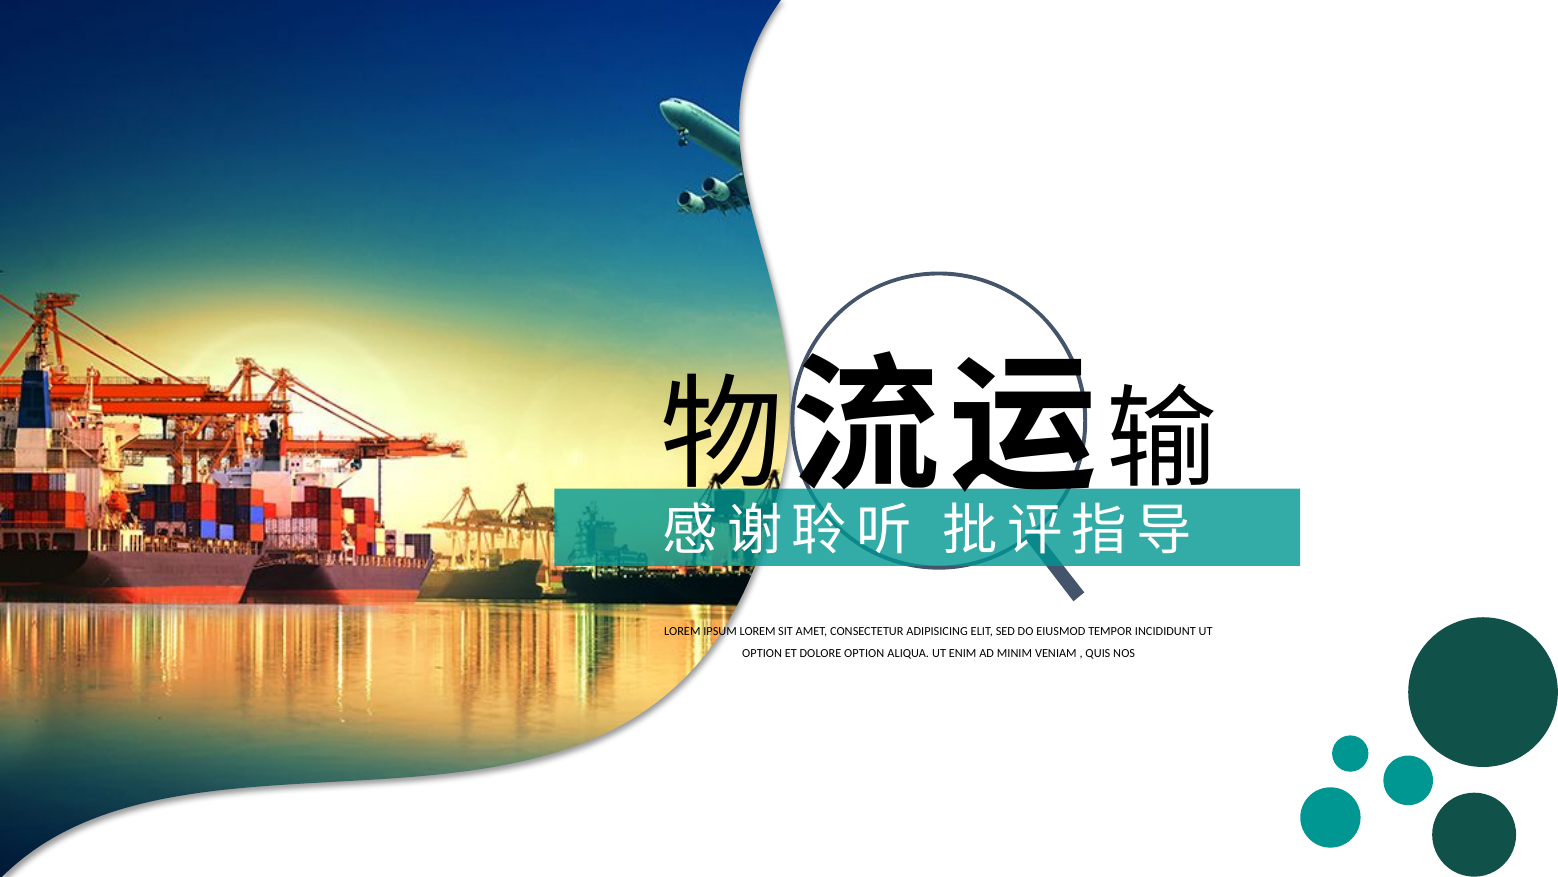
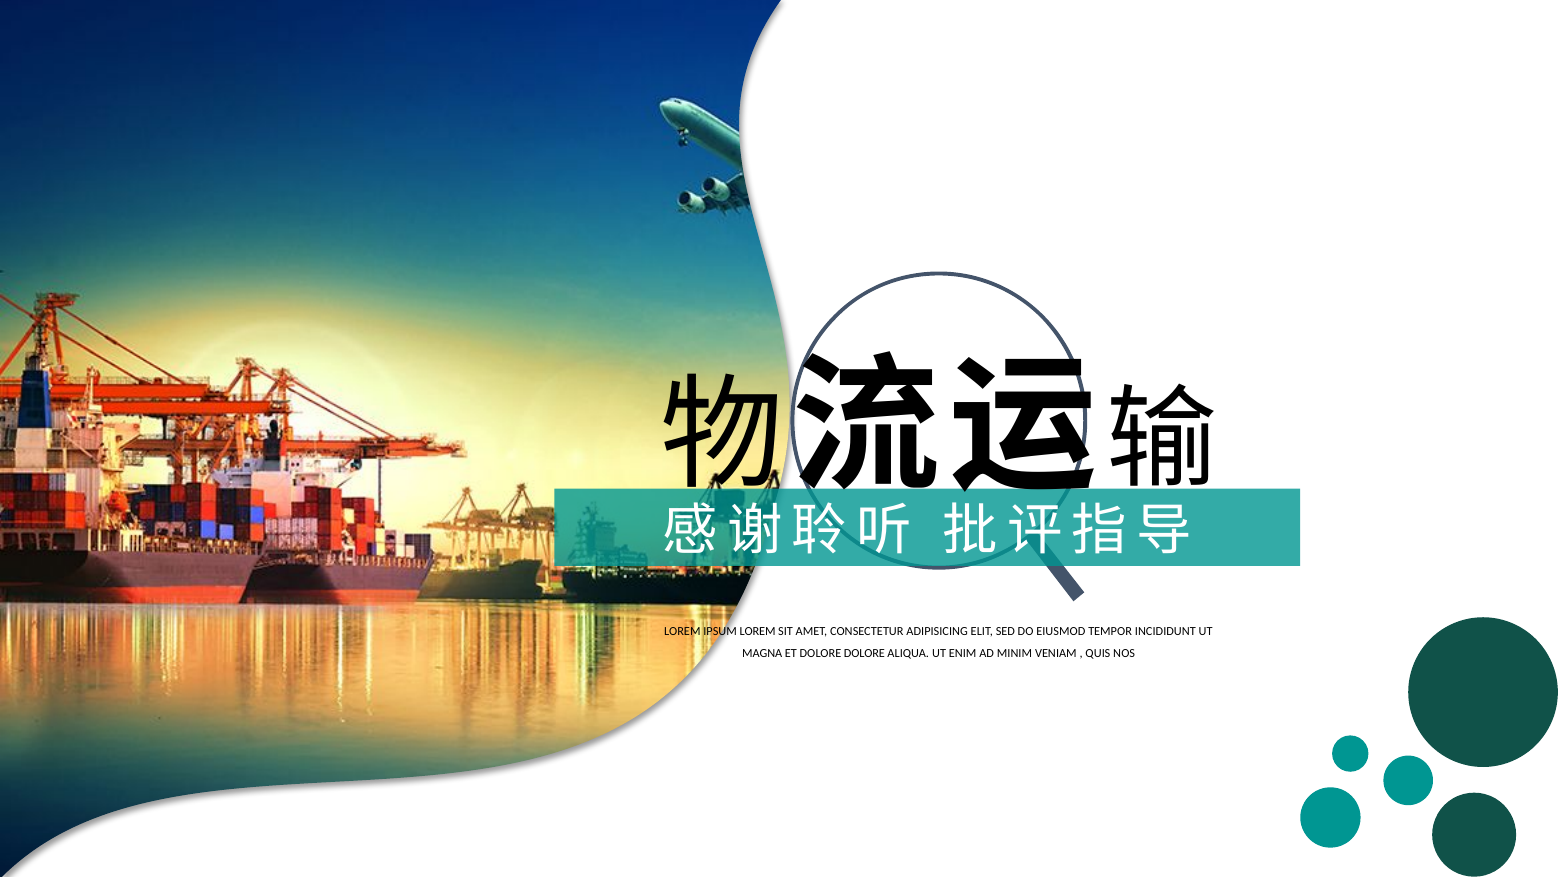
OPTION: OPTION -> MAGNA (762, 653)
DOLORE OPTION: OPTION -> DOLORE (864, 653)
